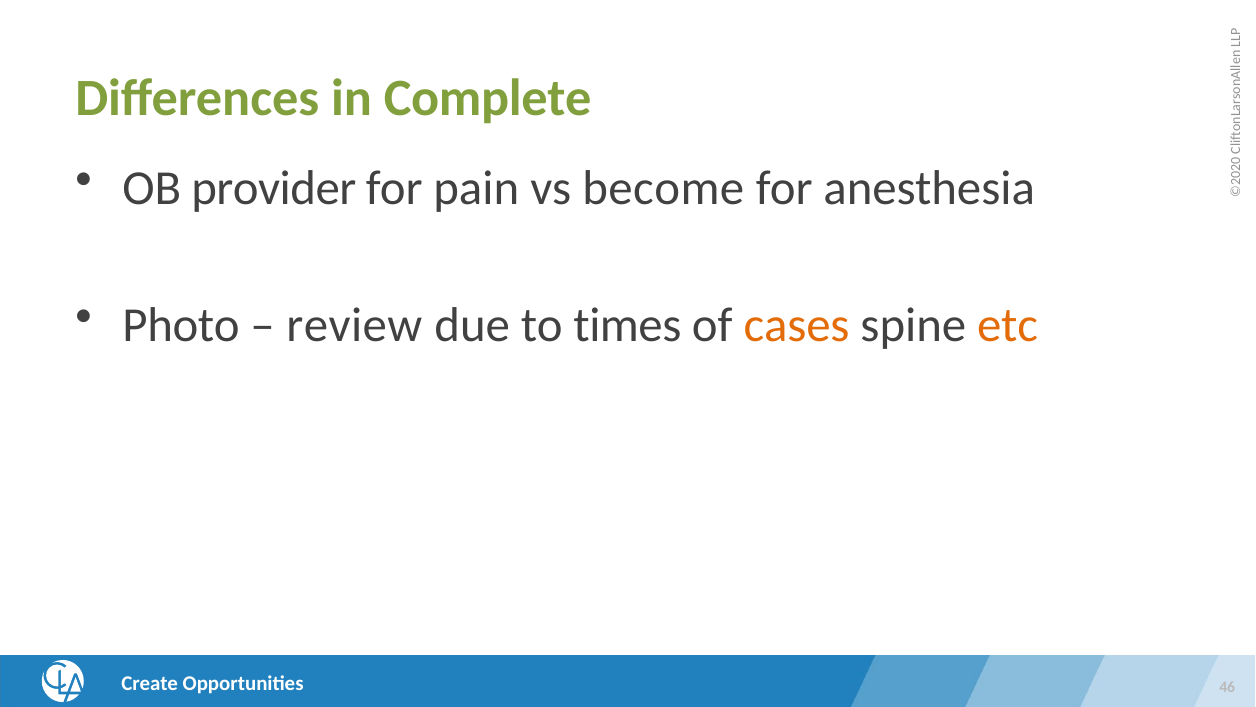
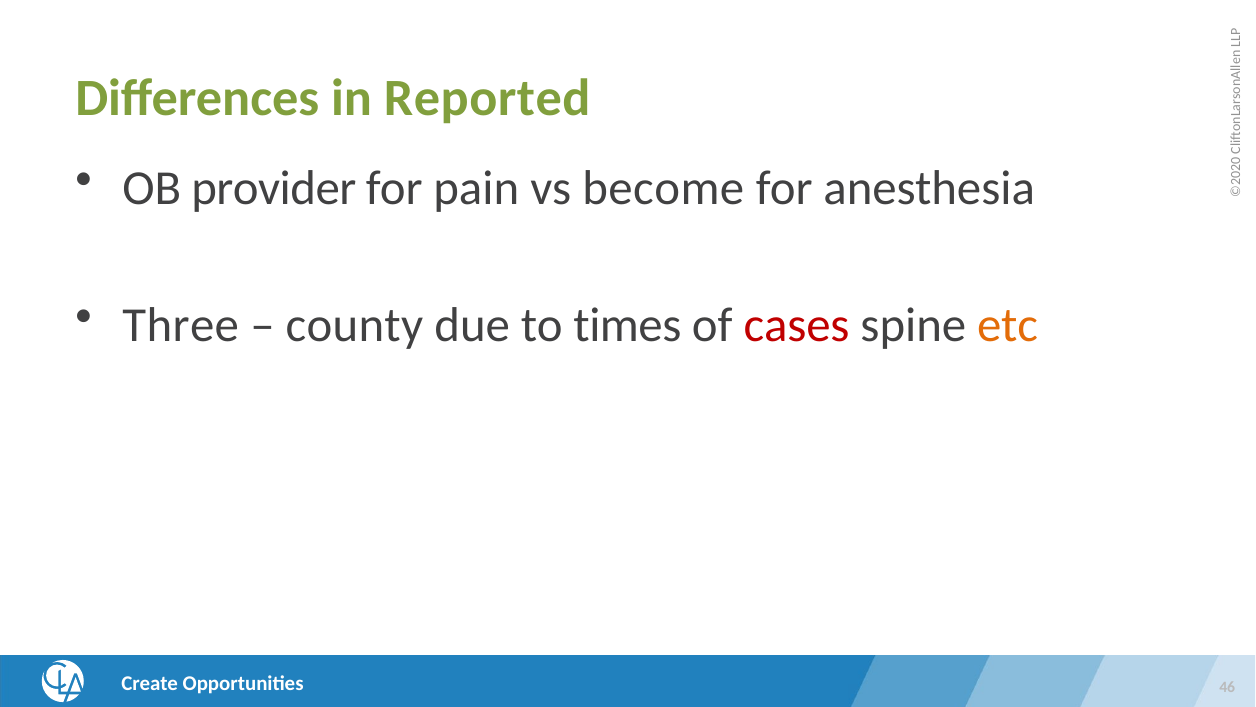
Complete: Complete -> Reported (487, 98)
Photo: Photo -> Three (181, 325)
review: review -> county (354, 325)
cases colour: orange -> red (797, 325)
